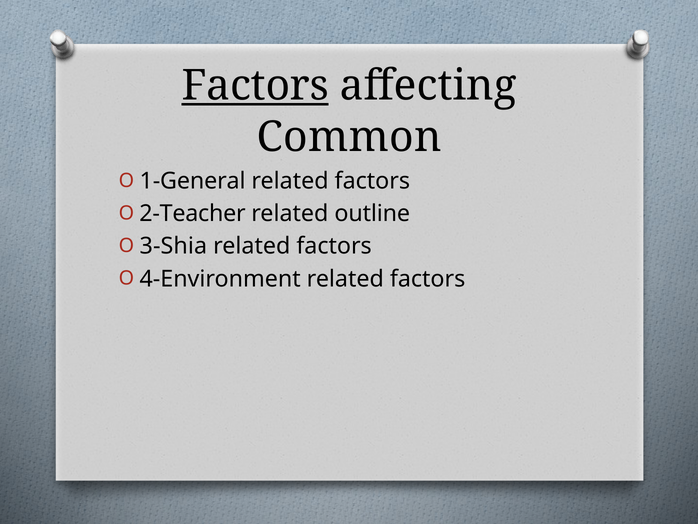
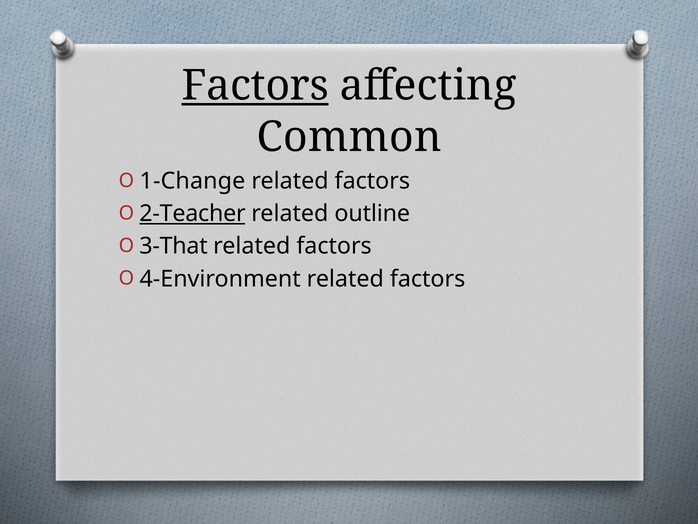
1-General: 1-General -> 1-Change (192, 181)
2-Teacher underline: none -> present (193, 213)
3-Shia: 3-Shia -> 3-That (174, 246)
